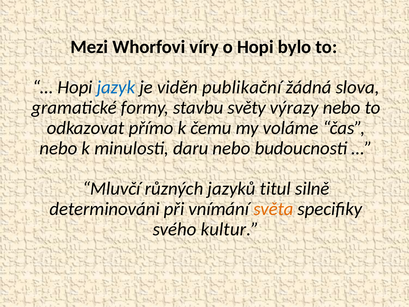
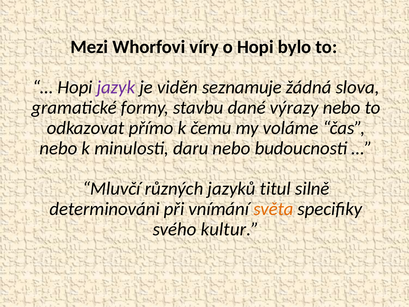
jazyk colour: blue -> purple (116, 87)
publikační: publikační -> seznamuje (242, 87)
světy: světy -> dané (247, 108)
